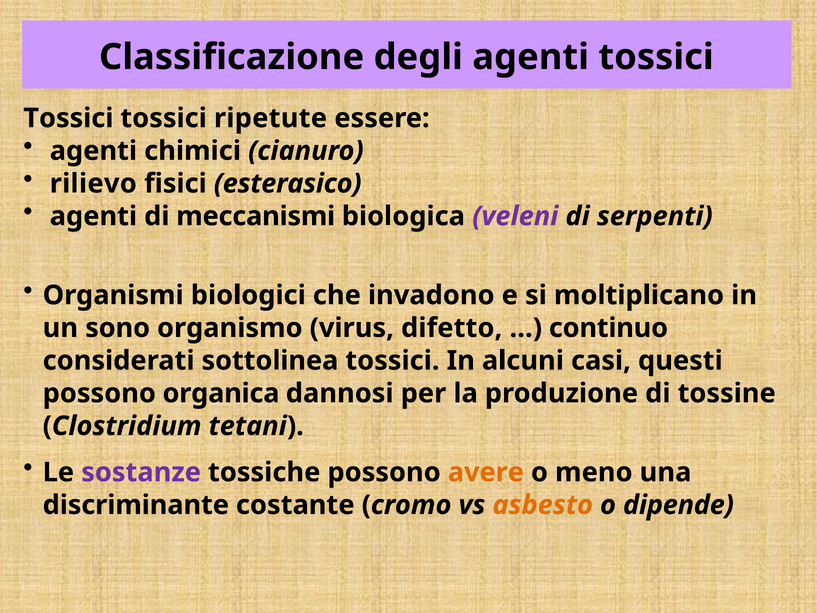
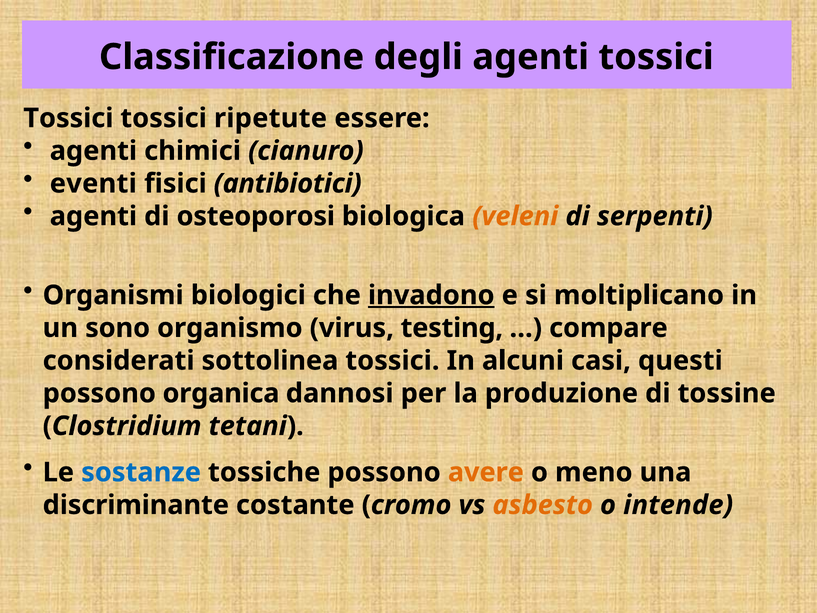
rilievo: rilievo -> eventi (93, 183)
esterasico: esterasico -> antibiotici (288, 183)
meccanismi: meccanismi -> osteoporosi (256, 216)
veleni colour: purple -> orange (515, 216)
invadono underline: none -> present (431, 295)
difetto: difetto -> testing (452, 328)
continuo: continuo -> compare (608, 328)
sostanze colour: purple -> blue (141, 472)
dipende: dipende -> intende (678, 505)
